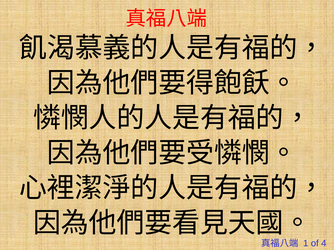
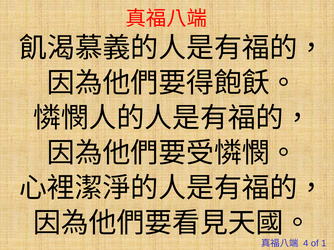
1: 1 -> 4 (306, 244)
4: 4 -> 1 (324, 244)
